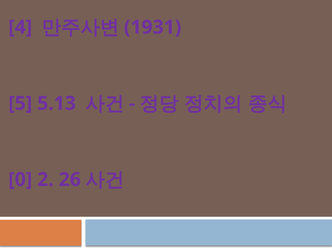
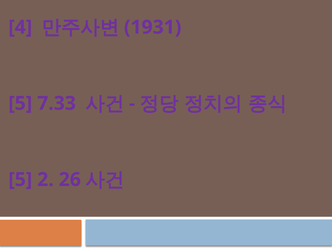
5.13: 5.13 -> 7.33 (57, 103)
0: 0 -> 5 (20, 180)
